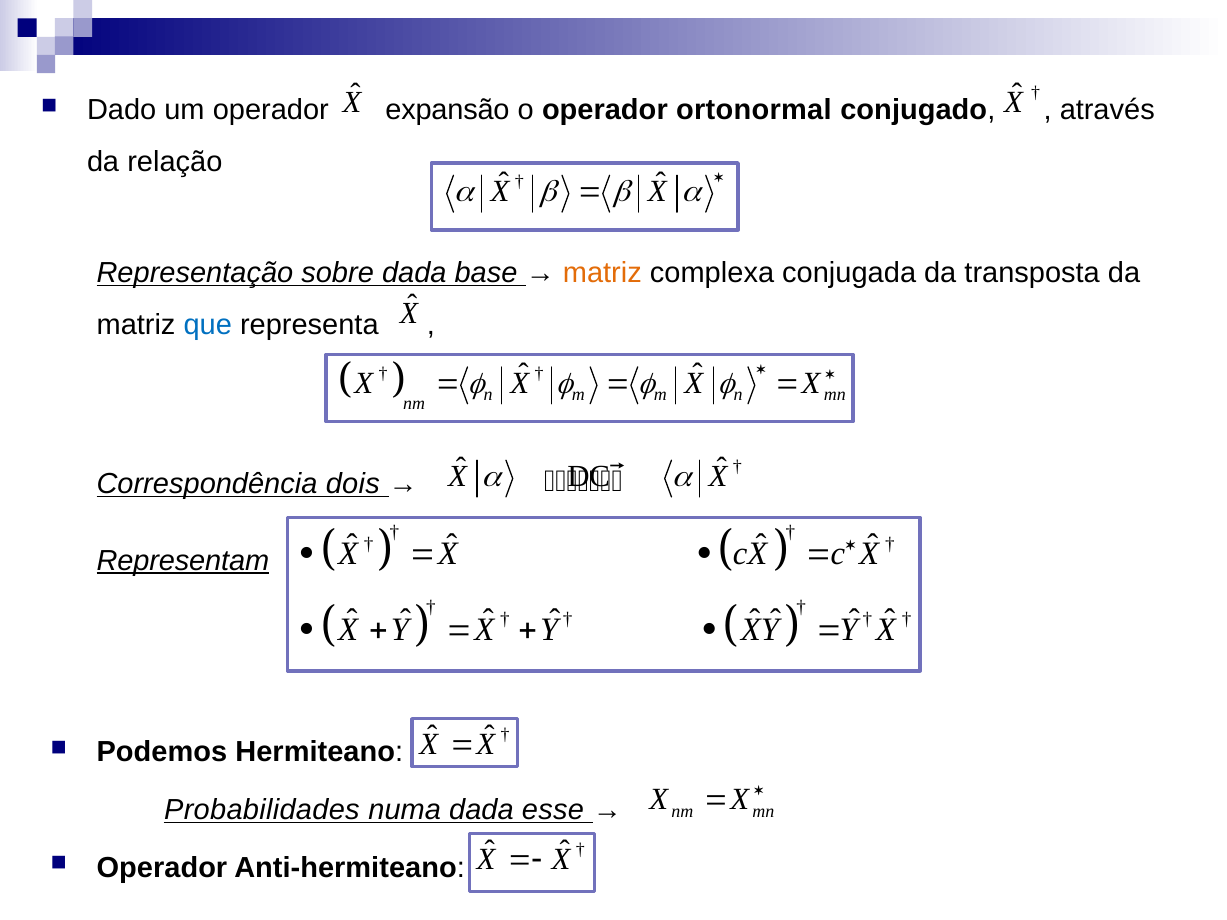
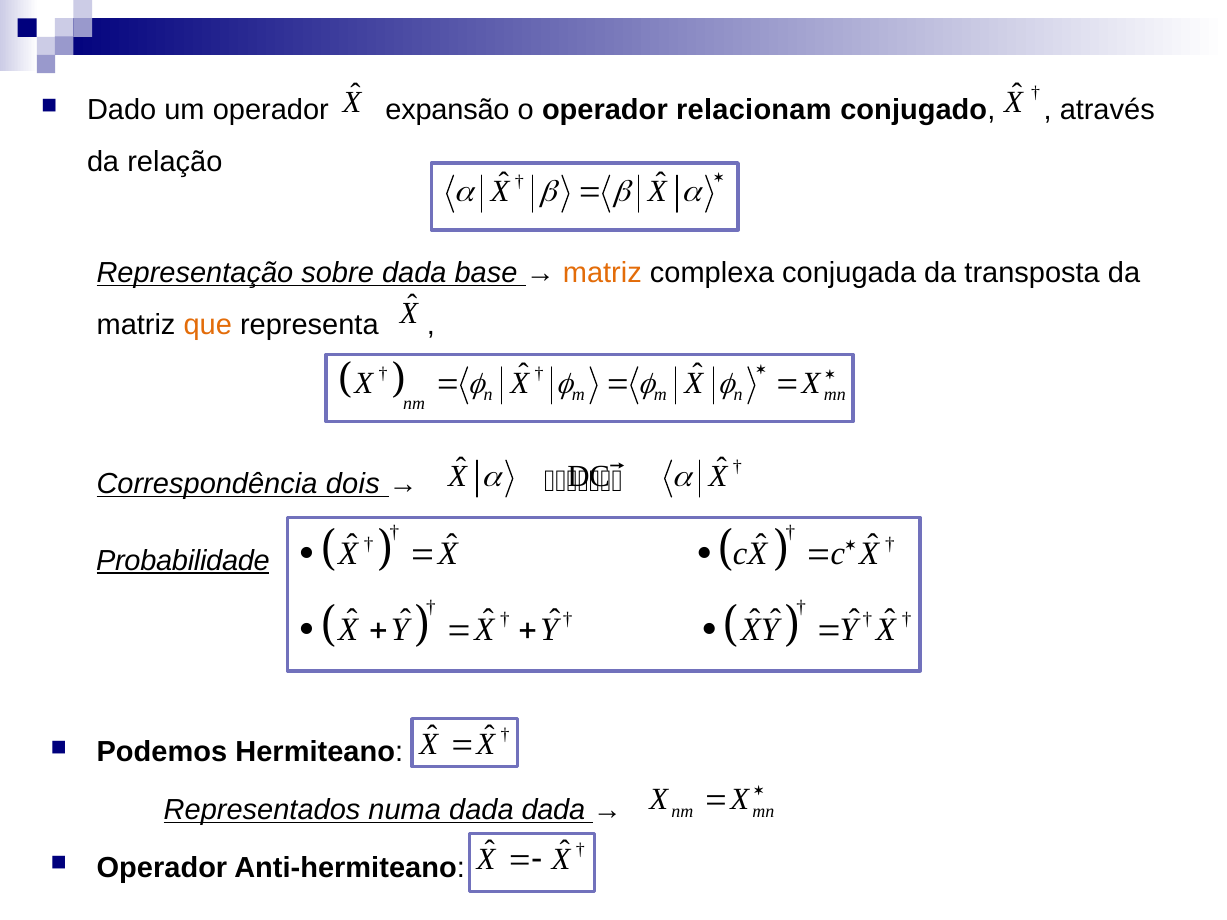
ortonormal: ortonormal -> relacionam (754, 110)
que colour: blue -> orange (208, 325)
Representam: Representam -> Probabilidade (183, 561)
Probabilidades: Probabilidades -> Representados (262, 810)
dada esse: esse -> dada (553, 810)
